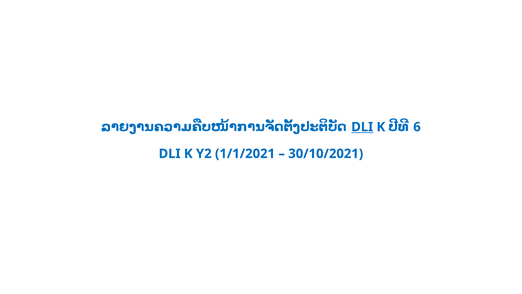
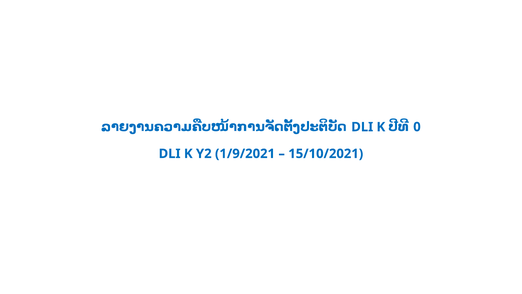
DLI underline: present -> none (362, 127)
6: 6 -> 0 (417, 127)
1/1/2021: 1/1/2021 -> 1/9/2021 (245, 154)
30/10/2021: 30/10/2021 -> 15/10/2021 (326, 154)
